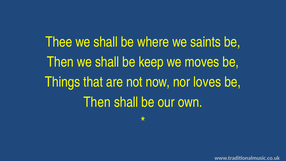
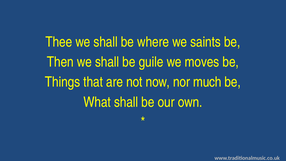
keep: keep -> guile (151, 62)
loves: loves -> much (207, 82)
Then: Then -> What (97, 102)
